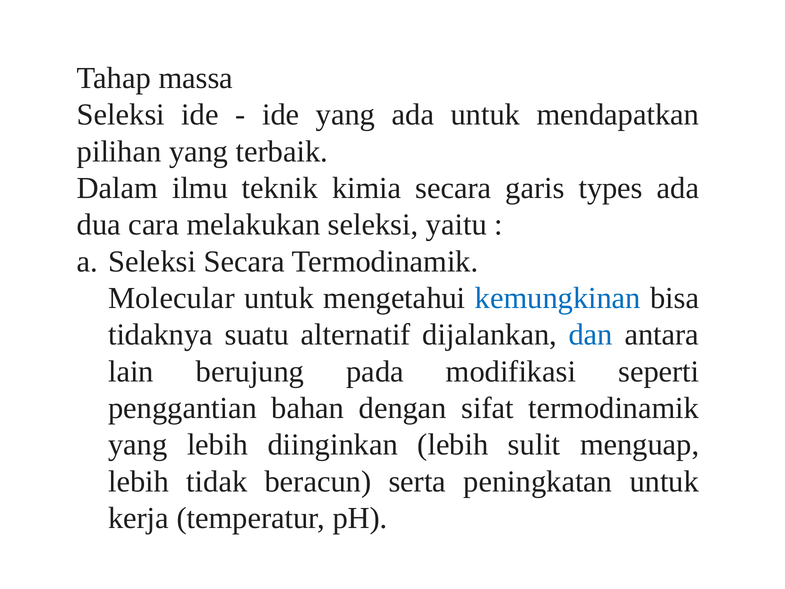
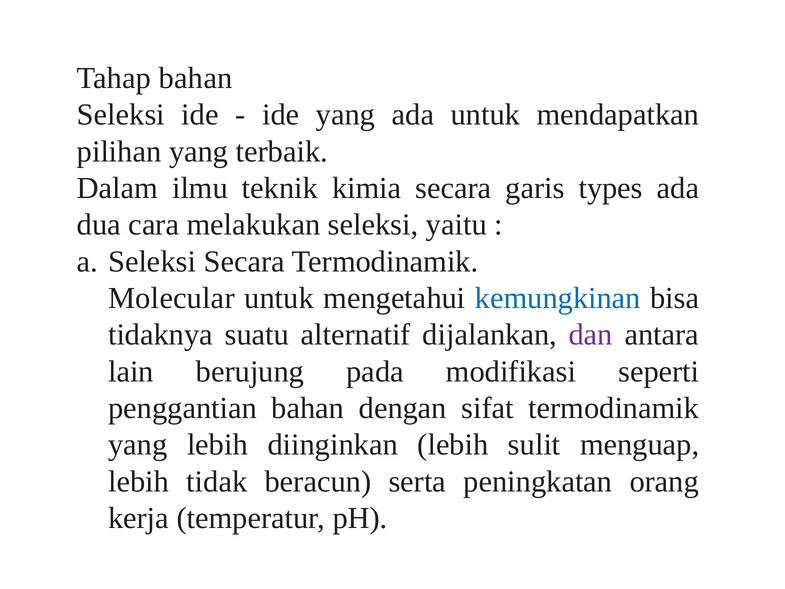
Tahap massa: massa -> bahan (196, 78)
dan colour: blue -> purple (591, 335)
peningkatan untuk: untuk -> orang (664, 481)
